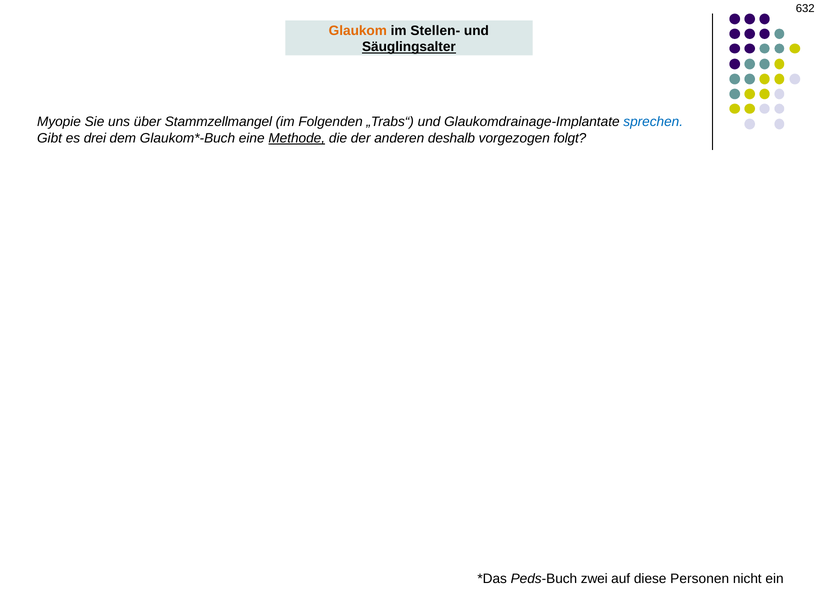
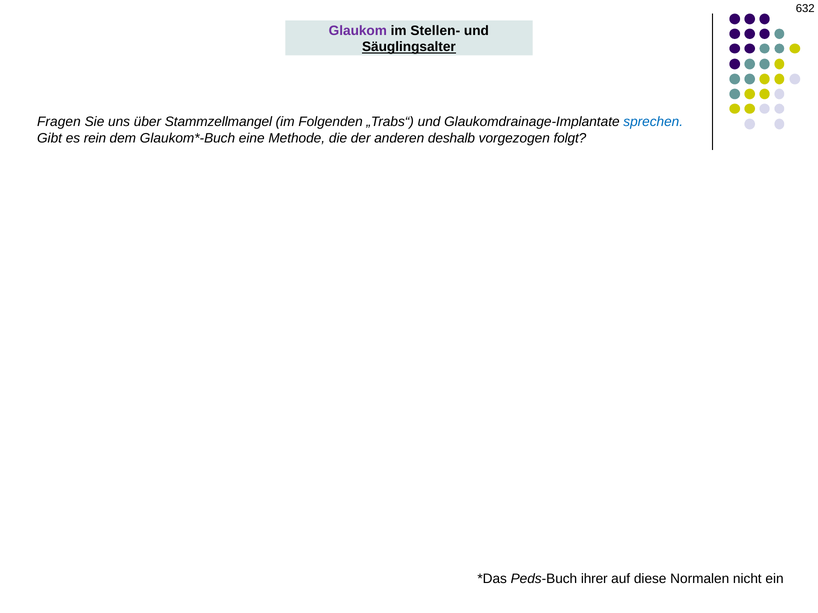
Glaukom colour: orange -> purple (358, 31)
Myopie: Myopie -> Fragen (59, 122)
drei: drei -> rein (95, 138)
Methode underline: present -> none (297, 138)
zwei: zwei -> ihrer (594, 579)
Personen: Personen -> Normalen (700, 579)
